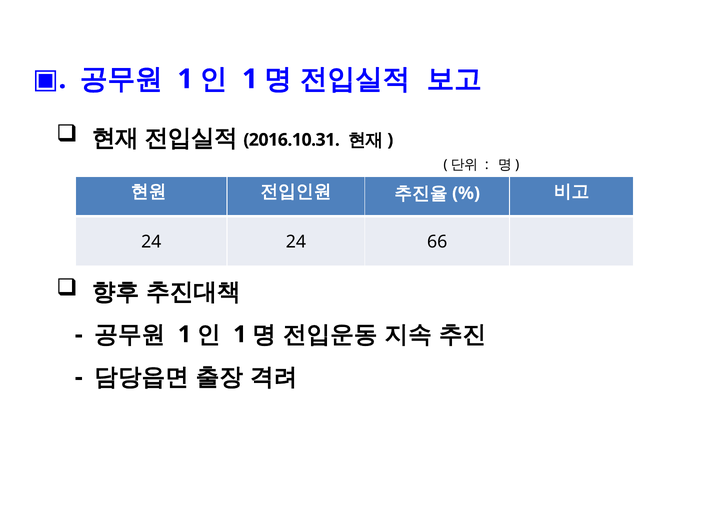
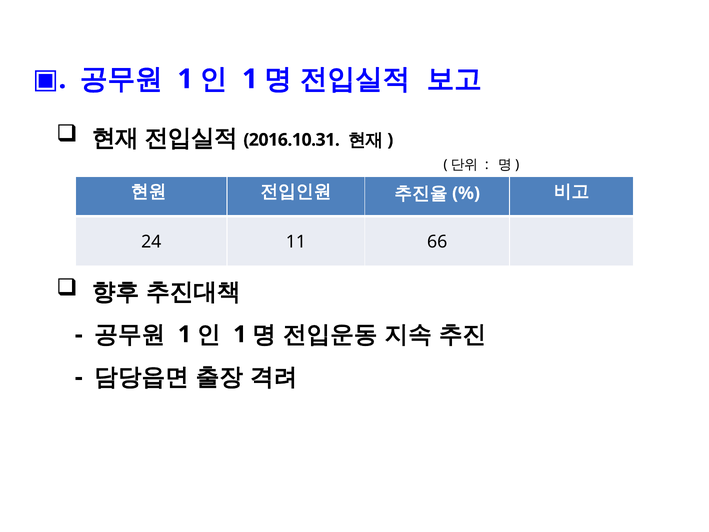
24 24: 24 -> 11 (296, 242)
